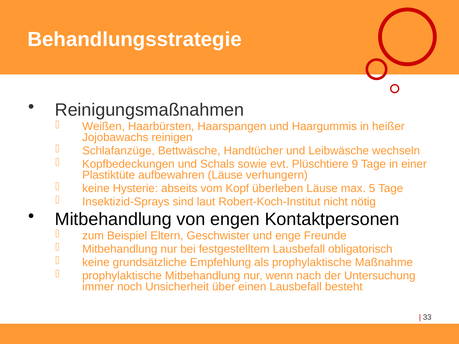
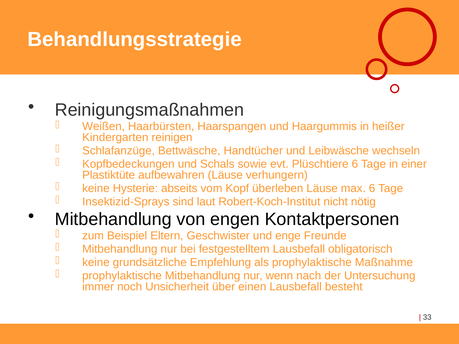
Jojobawachs: Jojobawachs -> Kindergarten (115, 138)
Plüschtiere 9: 9 -> 6 (355, 164)
max 5: 5 -> 6 (372, 189)
